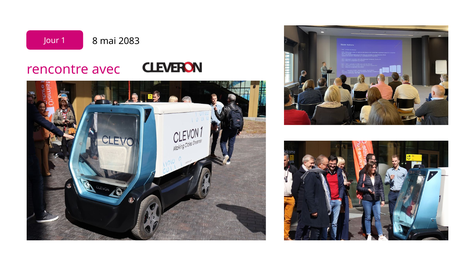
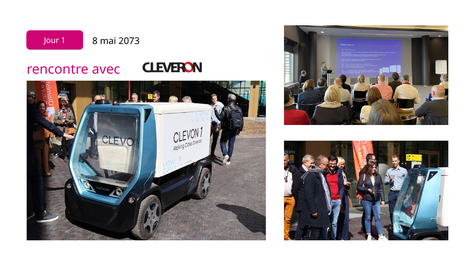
2083: 2083 -> 2073 (129, 41)
